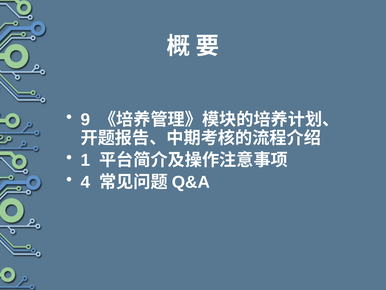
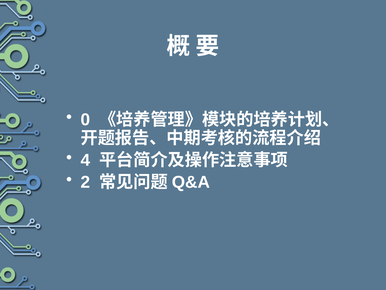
9: 9 -> 0 (85, 119)
1: 1 -> 4 (85, 160)
4: 4 -> 2 (85, 182)
